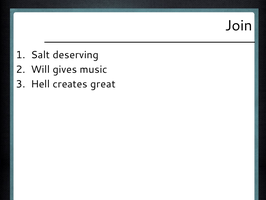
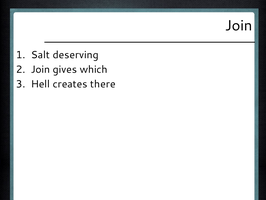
Will: Will -> Join (40, 69)
music: music -> which (94, 69)
great: great -> there (103, 84)
